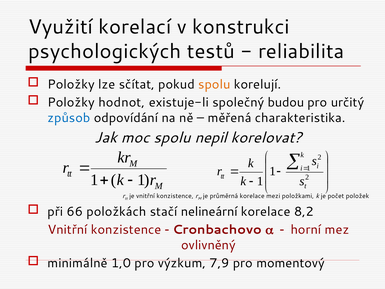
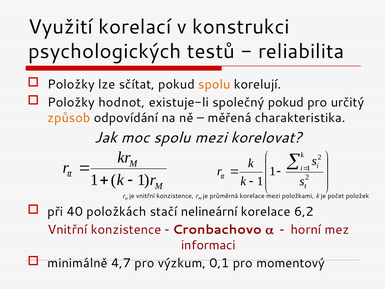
společný budou: budou -> pokud (286, 102)
způsob colour: blue -> orange (69, 118)
spolu nepil: nepil -> mezi (211, 138)
66: 66 -> 40 (75, 212)
8,2: 8,2 -> 6,2 (304, 212)
ovlivněný: ovlivněný -> informaci (208, 245)
1,0: 1,0 -> 4,7 (121, 263)
7,9: 7,9 -> 0,1 (219, 263)
